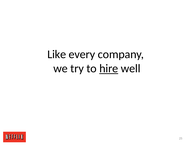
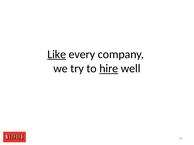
Like underline: none -> present (57, 55)
